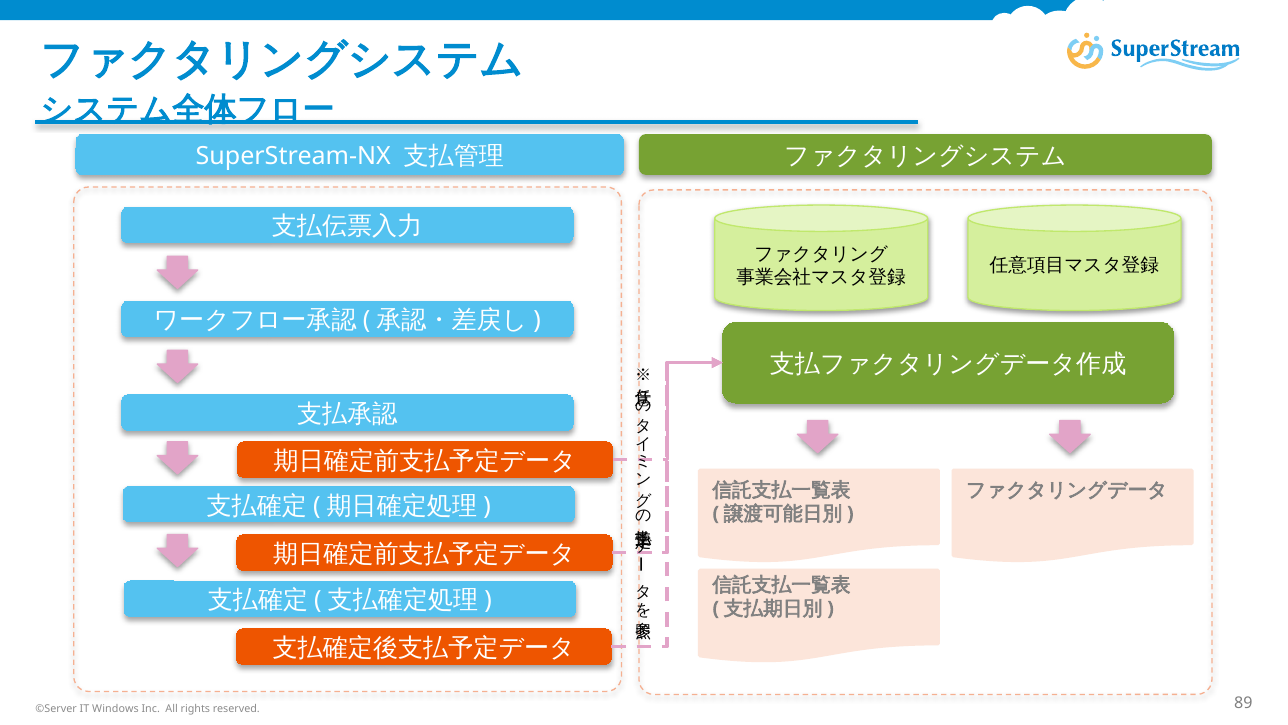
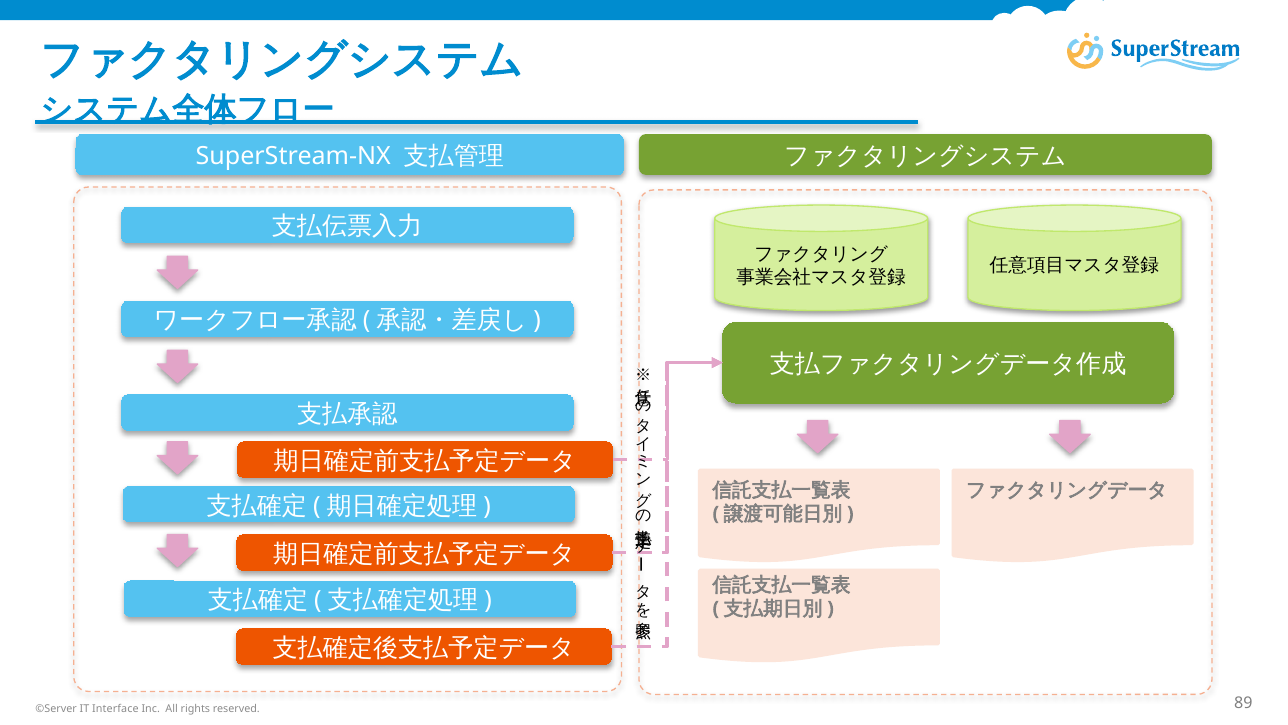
Windows: Windows -> Interface (115, 708)
